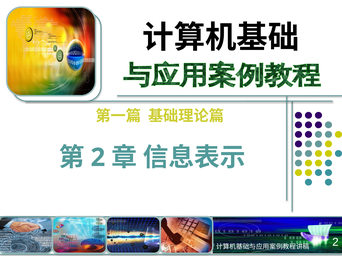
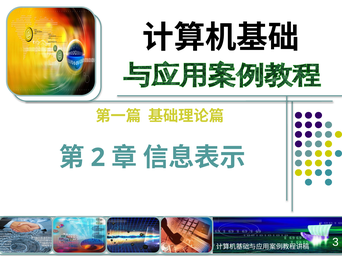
2: 2 -> 3 (335, 243)
